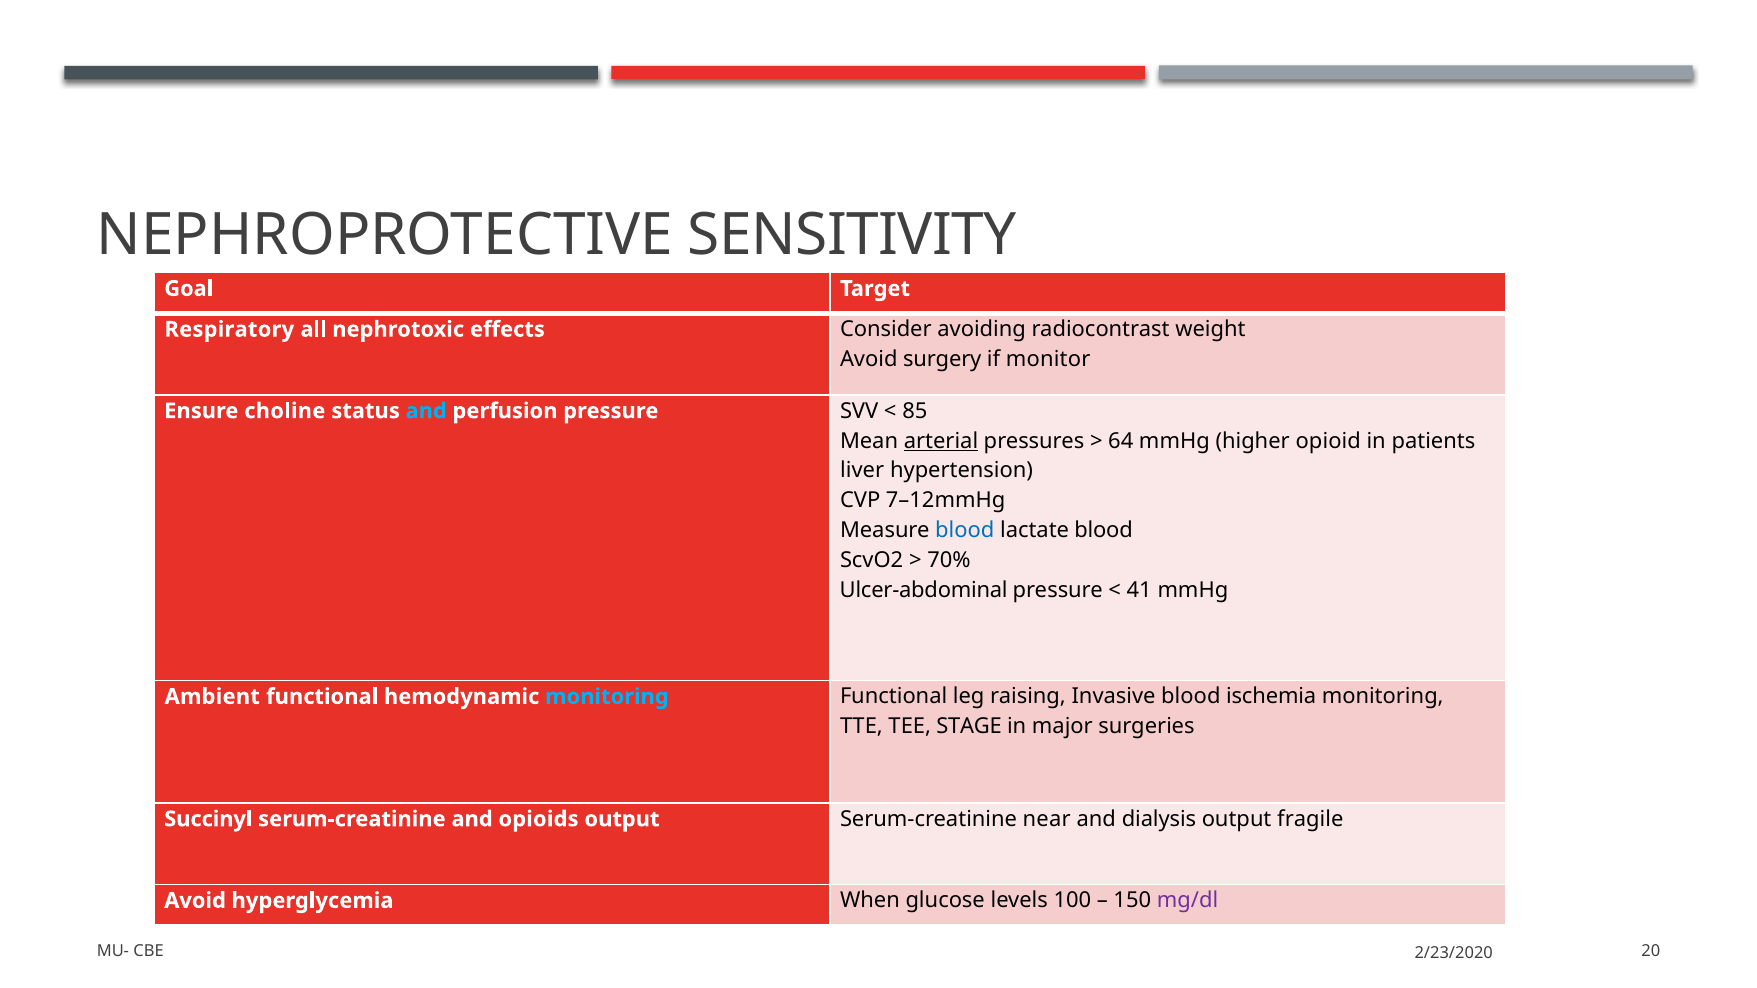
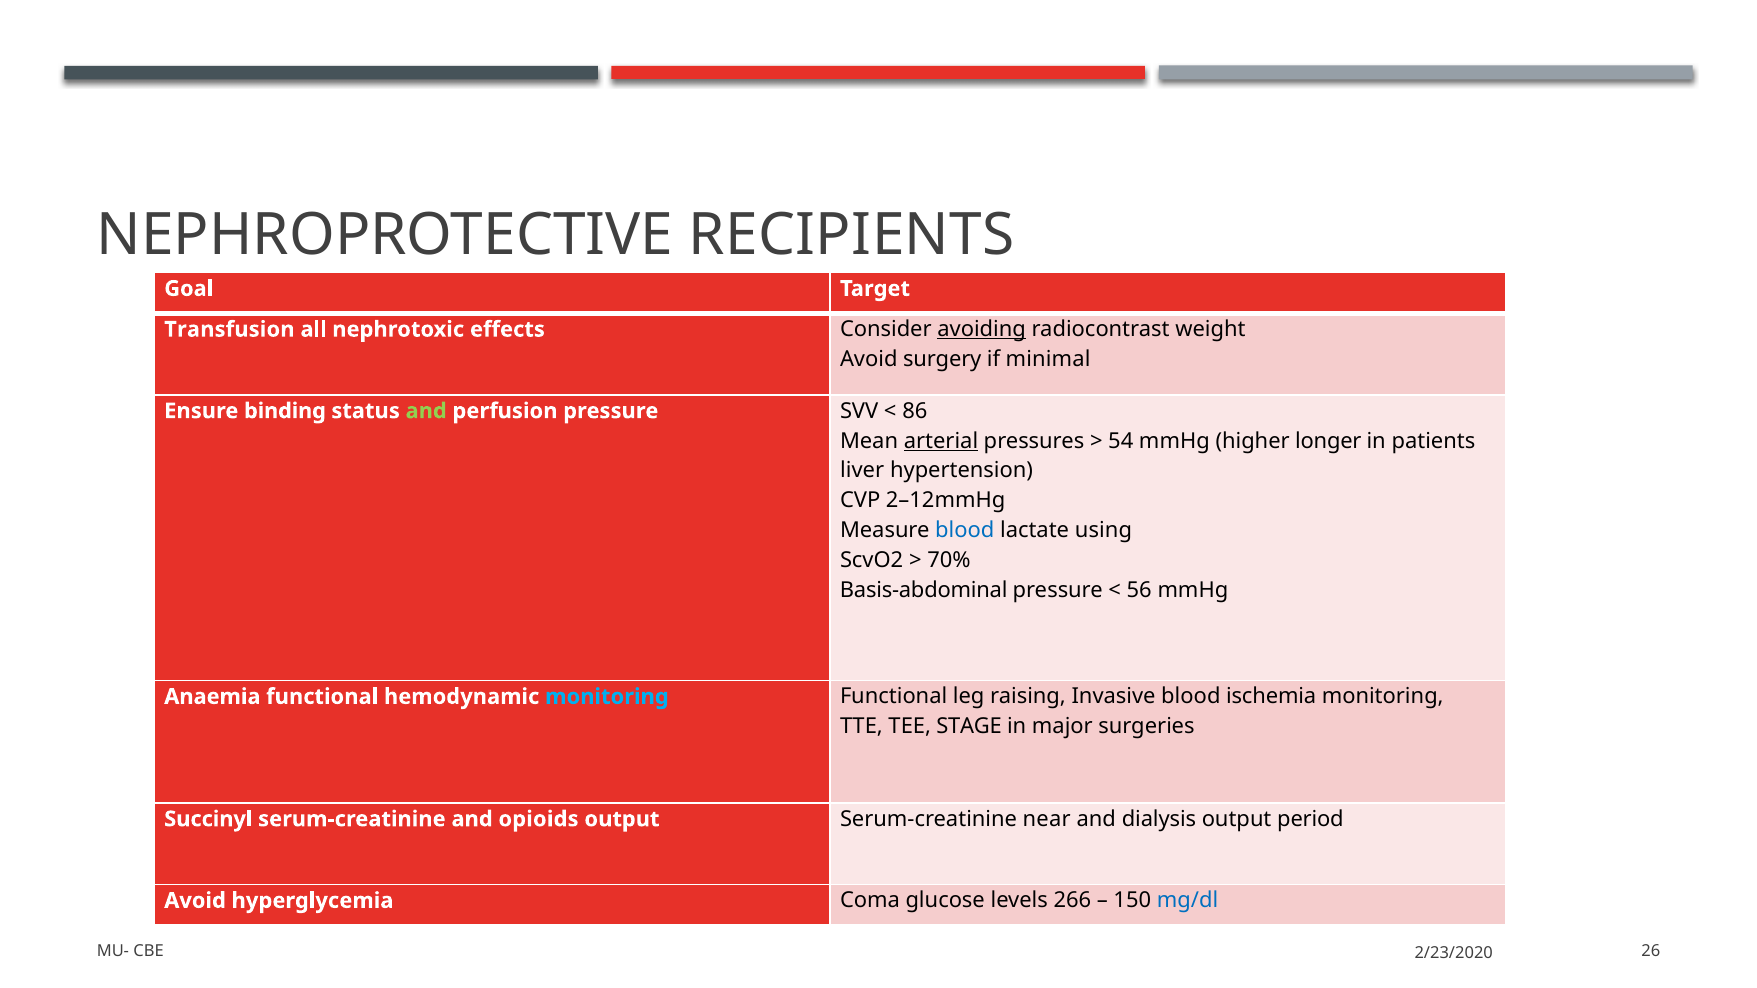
SENSITIVITY: SENSITIVITY -> RECIPIENTS (852, 235)
Respiratory: Respiratory -> Transfusion (229, 330)
avoiding underline: none -> present (982, 330)
monitor: monitor -> minimal (1048, 359)
choline: choline -> binding (285, 411)
and colour: light blue -> light green (426, 411)
85: 85 -> 86 (915, 411)
64: 64 -> 54 (1121, 441)
opioid: opioid -> longer (1328, 441)
7–12mmHg: 7–12mmHg -> 2–12mmHg (946, 501)
lactate blood: blood -> using (1103, 531)
Ulcer-abdominal: Ulcer-abdominal -> Basis-abdominal (924, 590)
41: 41 -> 56 (1139, 590)
Ambient: Ambient -> Anaemia (212, 697)
fragile: fragile -> period (1310, 819)
When: When -> Coma (870, 901)
100: 100 -> 266 (1072, 901)
mg/dl colour: purple -> blue (1188, 901)
20: 20 -> 26 (1651, 952)
